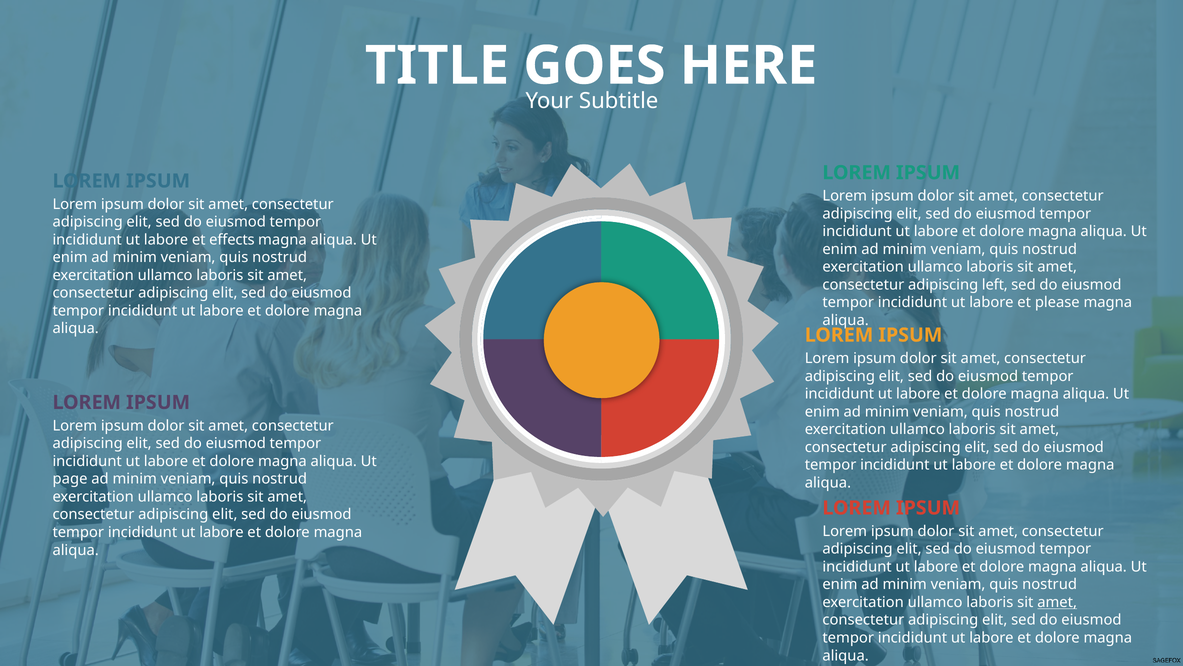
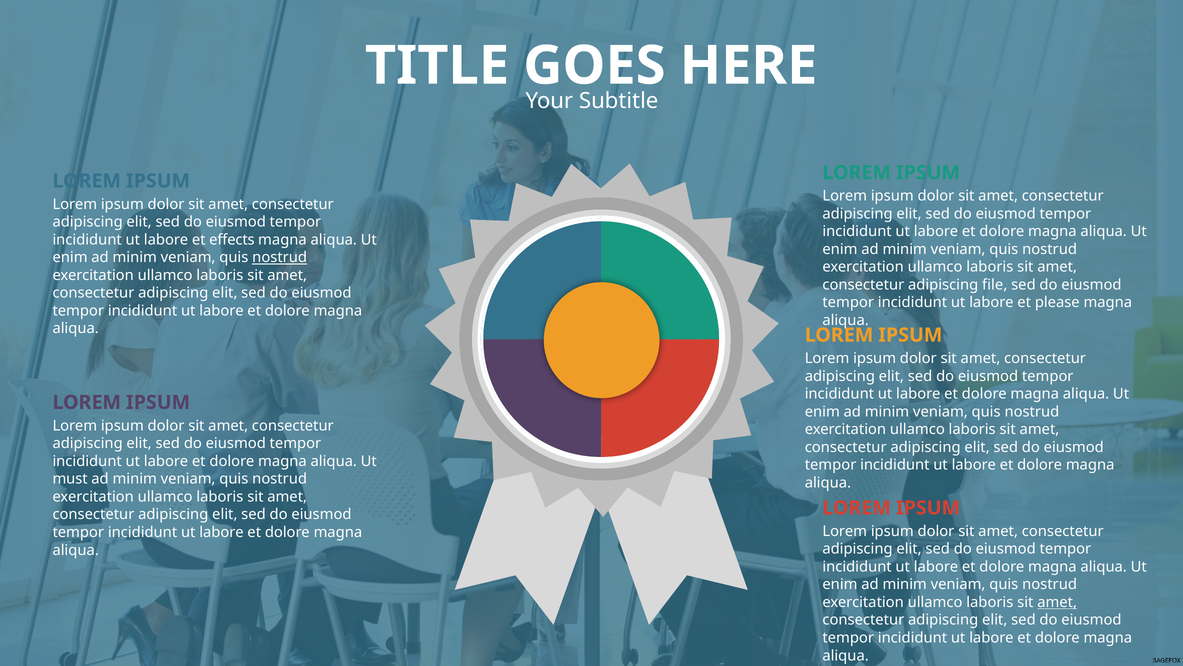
nostrud underline: none -> present (280, 257)
left: left -> file (995, 285)
page: page -> must (70, 479)
